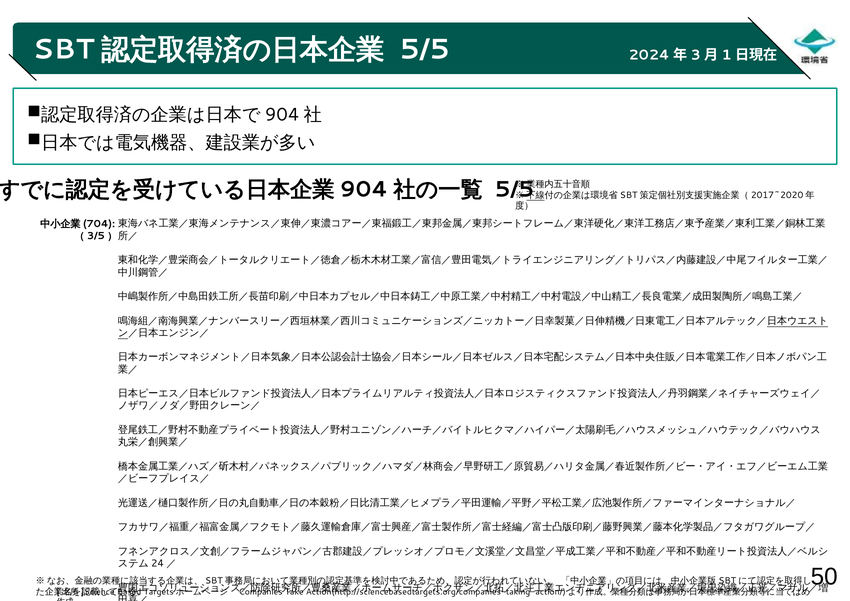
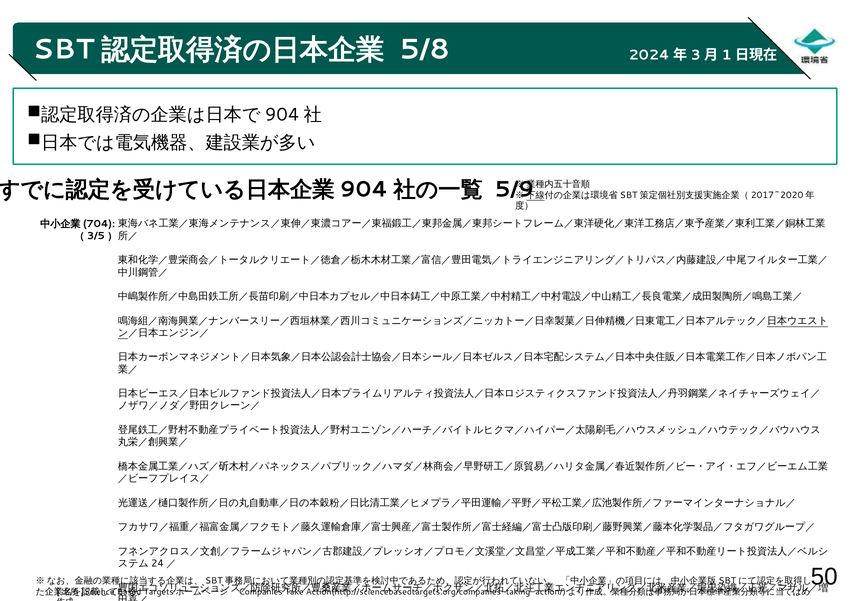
5/5: 5/5 -> 5/8 (425, 50)
5/5: 5/5 -> 5/9 (514, 189)
